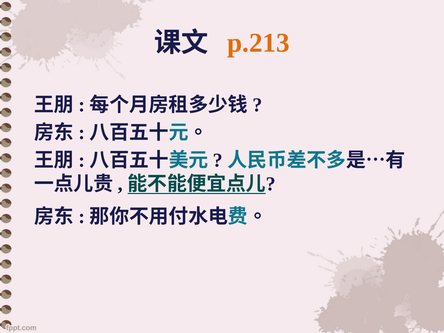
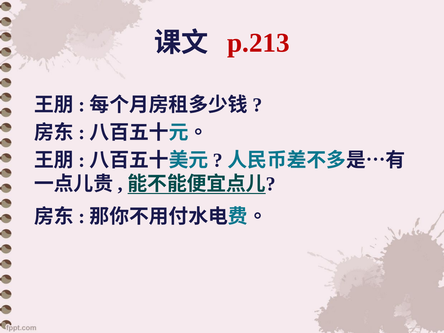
p.213 colour: orange -> red (259, 43)
